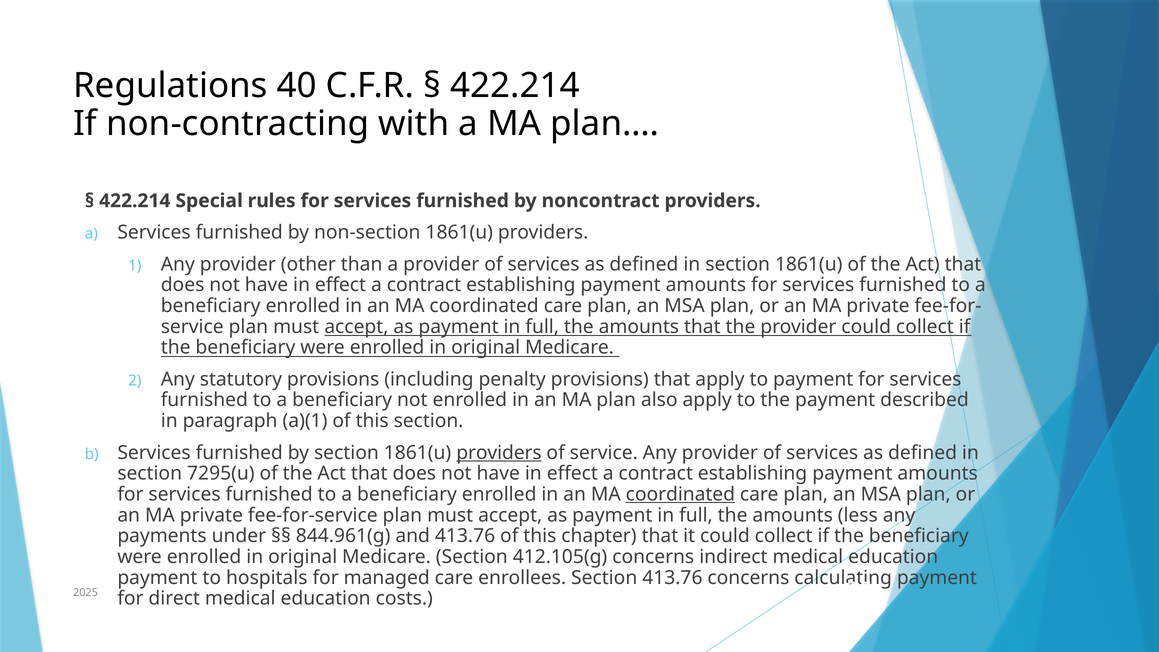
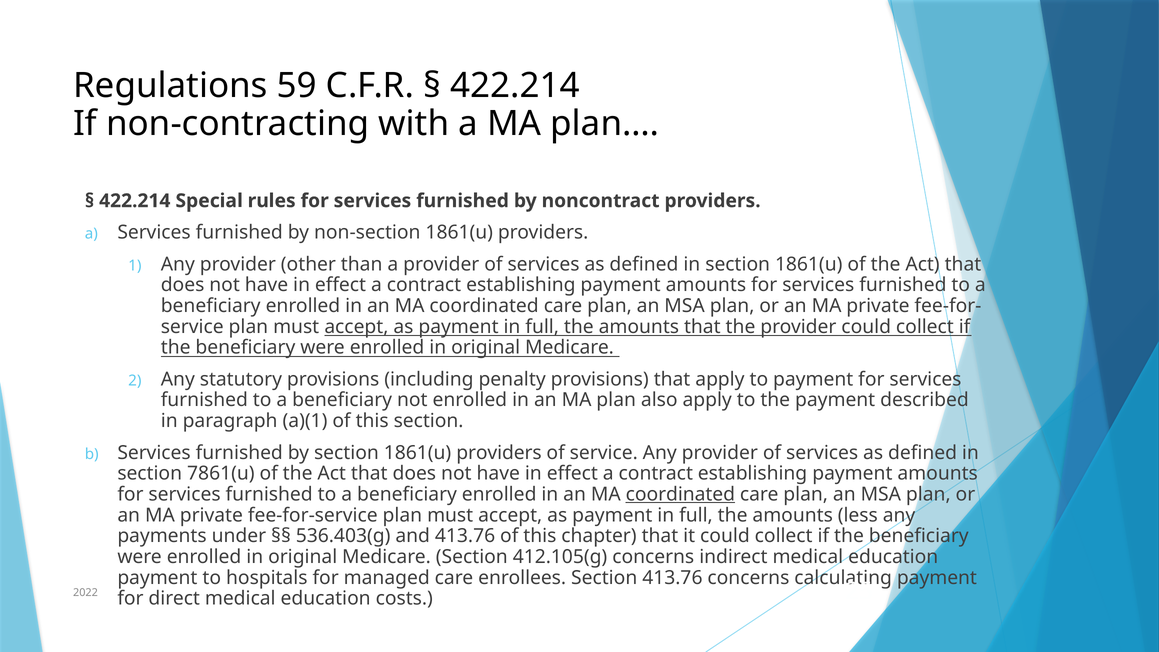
40: 40 -> 59 (297, 86)
providers underline: present -> none (499, 453)
7295(u: 7295(u -> 7861(u (221, 473)
844.961(g: 844.961(g -> 536.403(g (343, 536)
2025: 2025 -> 2022 (85, 592)
